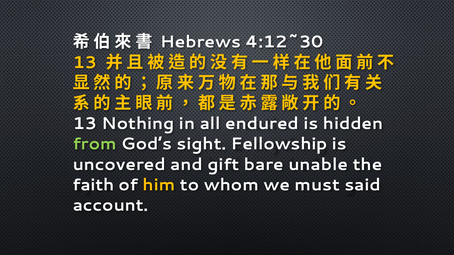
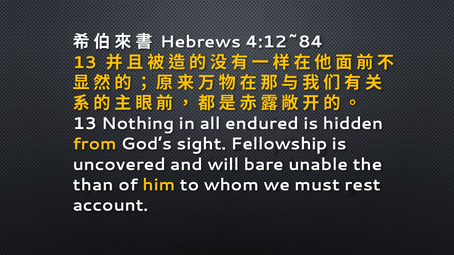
4:12~30: 4:12~30 -> 4:12~84 (285, 42)
from colour: light green -> yellow (95, 144)
gift: gift -> will (223, 165)
faith: faith -> than (93, 185)
said: said -> rest (363, 185)
